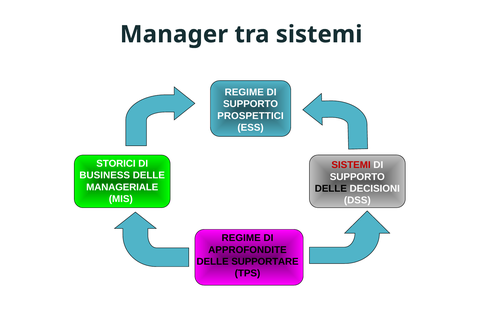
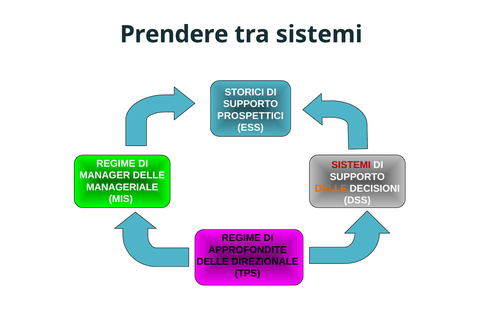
Manager: Manager -> Prendere (174, 34)
REGIME: REGIME -> STORICI (244, 92)
STORICI: STORICI -> REGIME (116, 163)
BUSINESS: BUSINESS -> MANAGER (105, 175)
DELLE colour: black -> orange (331, 188)
SUPPORTARE: SUPPORTARE -> DIREZIONALE (265, 261)
